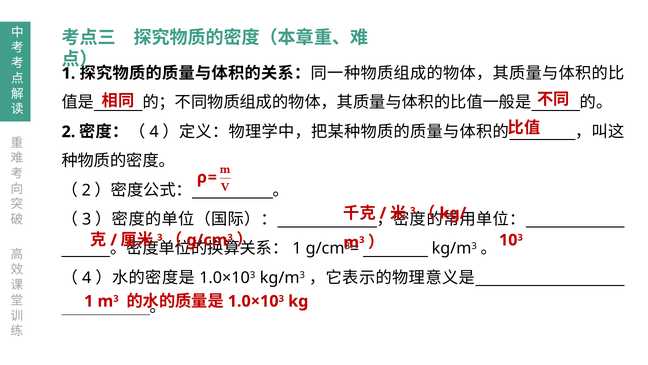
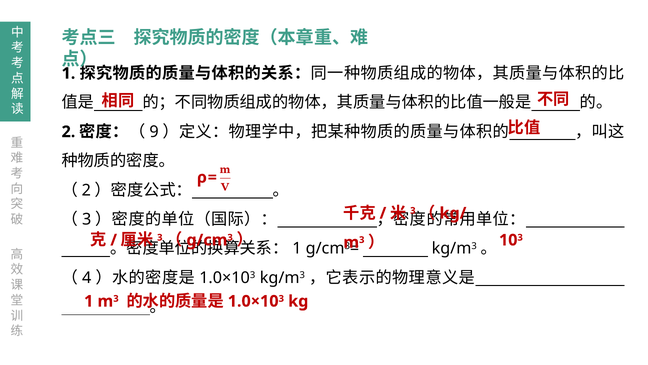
4: 4 -> 9 (154, 132)
